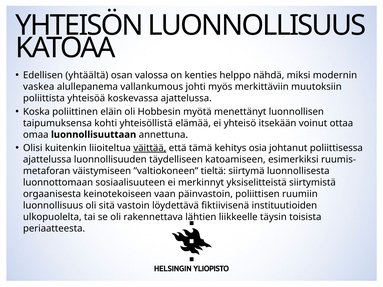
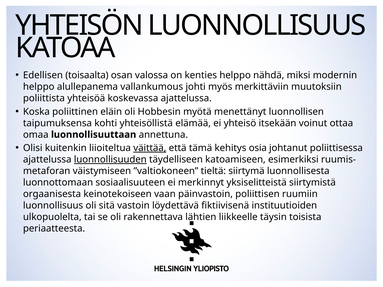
yhtäältä: yhtäältä -> toisaalta (87, 75)
vaskea: vaskea -> helppo (39, 87)
luonnollisuuden underline: none -> present (110, 160)
